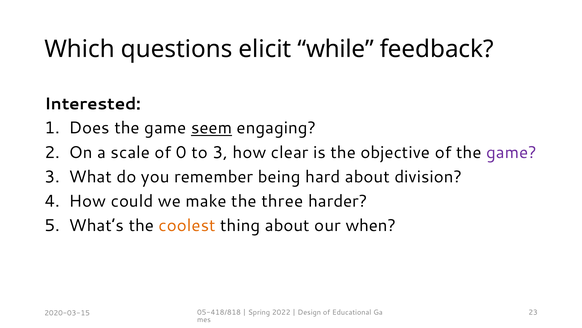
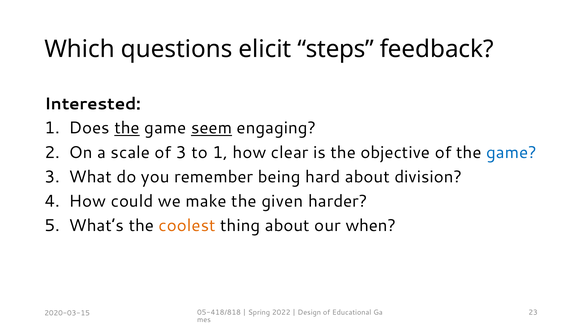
while: while -> steps (336, 49)
the underline: none -> present (127, 128)
of 0: 0 -> 3 (181, 152)
to 3: 3 -> 1 (220, 152)
game colour: purple -> blue (511, 152)
three: three -> given (282, 201)
